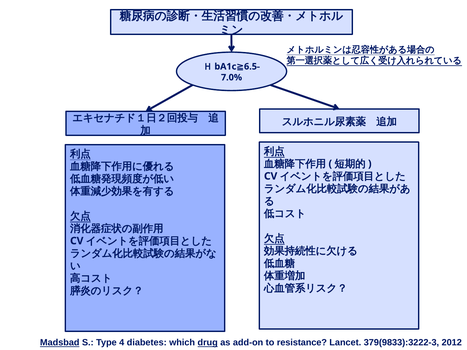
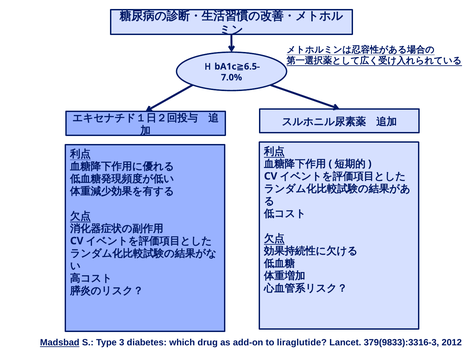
4: 4 -> 3 (122, 343)
drug underline: present -> none (208, 343)
resistance: resistance -> liraglutide (302, 343)
379(9833):3222-3: 379(9833):3222-3 -> 379(9833):3316-3 (401, 343)
